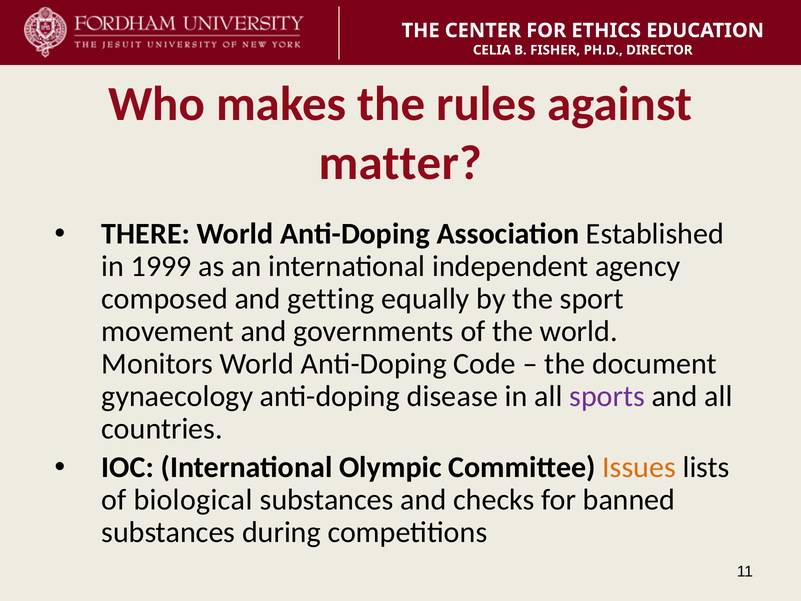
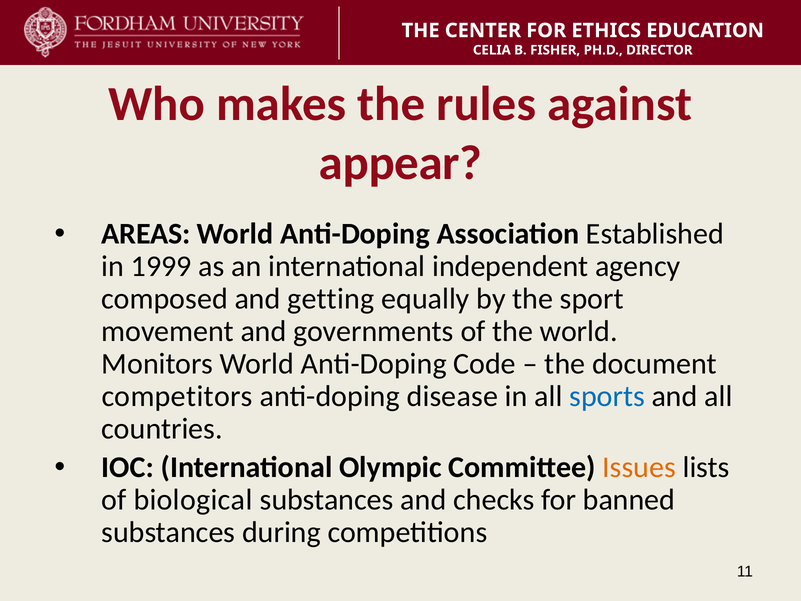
matter: matter -> appear (401, 163)
THERE: THERE -> AREAS (146, 234)
gynaecology: gynaecology -> competitors (177, 396)
sports colour: purple -> blue (607, 396)
